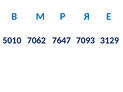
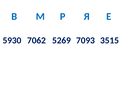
5010: 5010 -> 5930 (12, 41)
7647: 7647 -> 5269 (61, 41)
3129: 3129 -> 3515 (110, 41)
